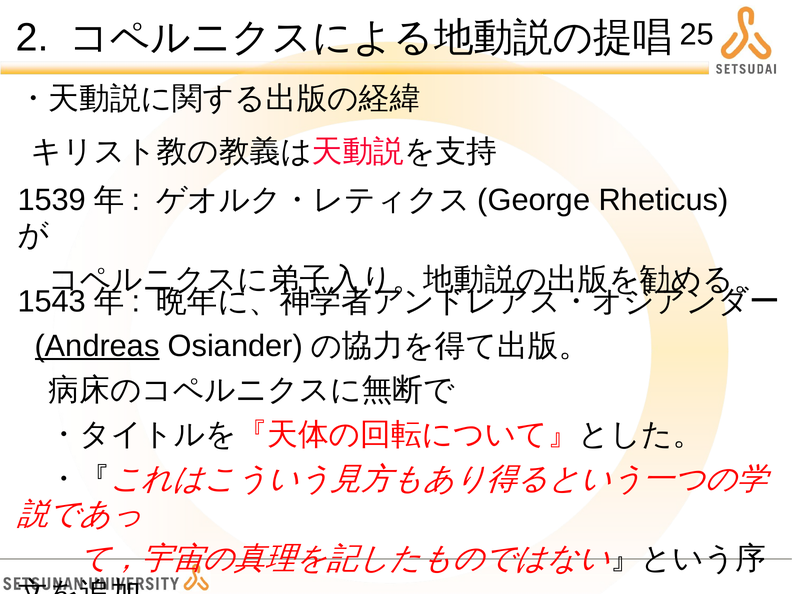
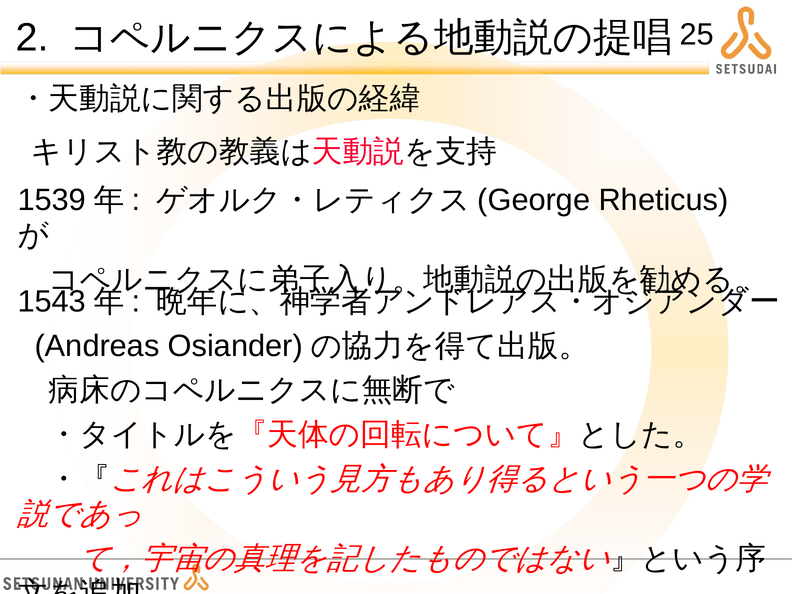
Andreas underline: present -> none (97, 346)
